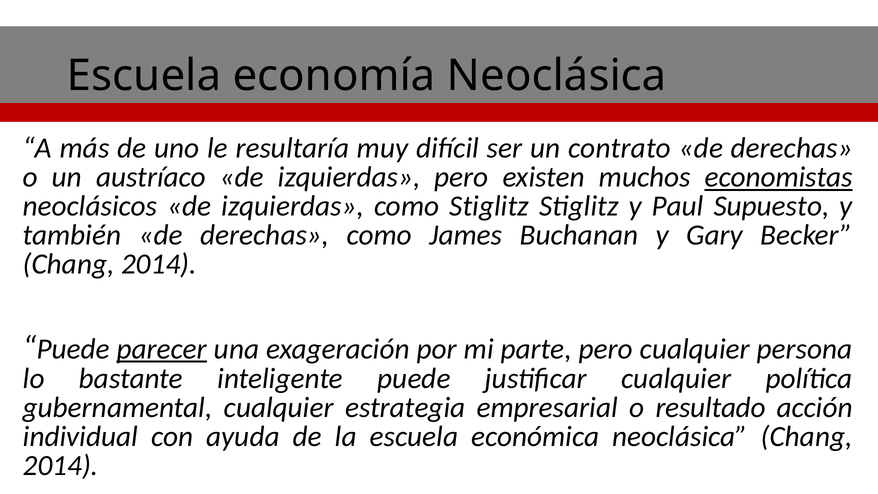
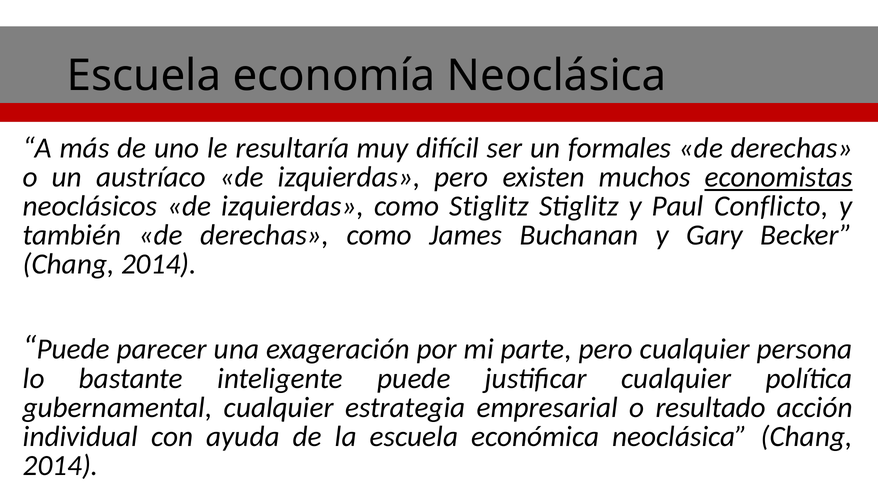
contrato: contrato -> formales (620, 148)
Supuesto: Supuesto -> Conflicto (771, 206)
parecer underline: present -> none (162, 349)
